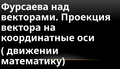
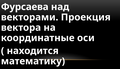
движении: движении -> находится (33, 51)
